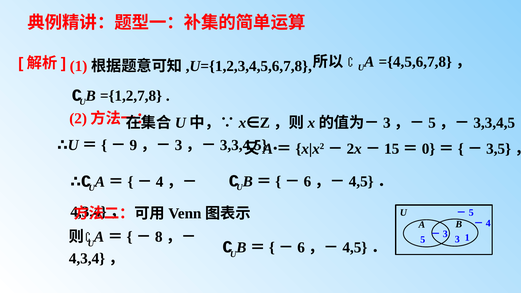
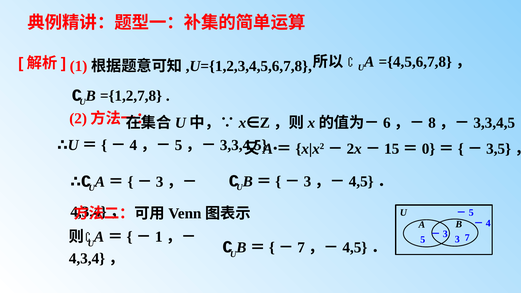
3: 3 -> 6 (387, 123)
5: 5 -> 8 (432, 123)
9: 9 -> 4 (133, 145)
3: 3 -> 5 (179, 145)
6: 6 -> 3 (307, 181)
4: 4 -> 3 (160, 182)
－3 1: 1 -> 7 (467, 238)
8: 8 -> 1 (159, 237)
6: 6 -> 7 (301, 247)
